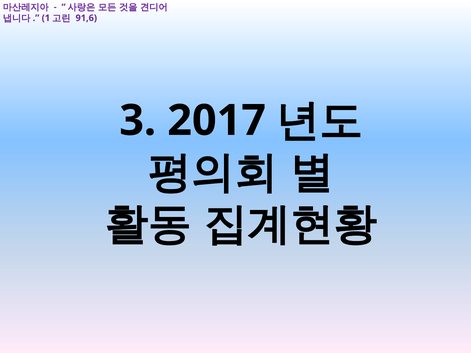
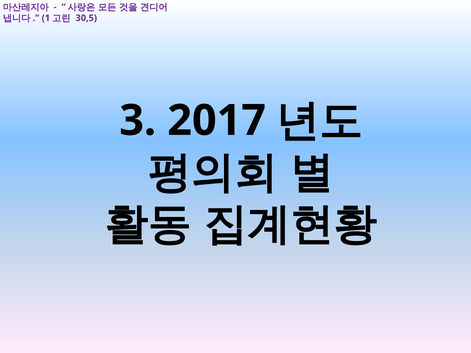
91,6: 91,6 -> 30,5 (86, 18)
